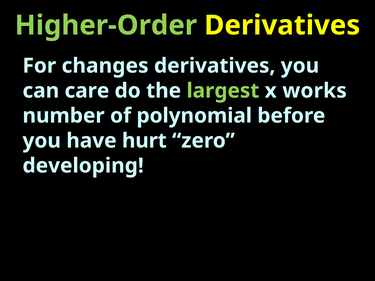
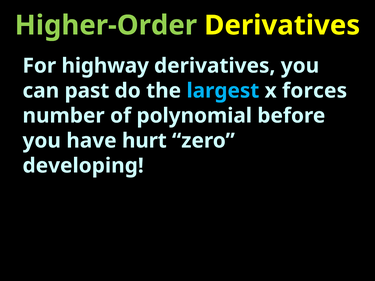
changes: changes -> highway (105, 66)
care: care -> past (87, 91)
largest colour: light green -> light blue (223, 91)
works: works -> forces (315, 91)
